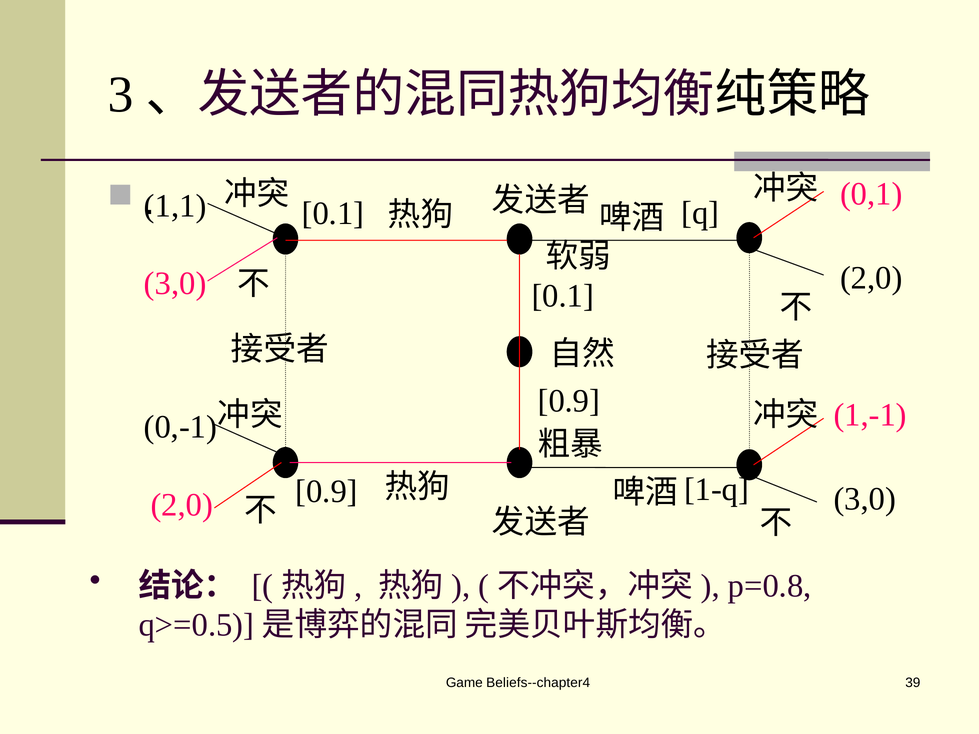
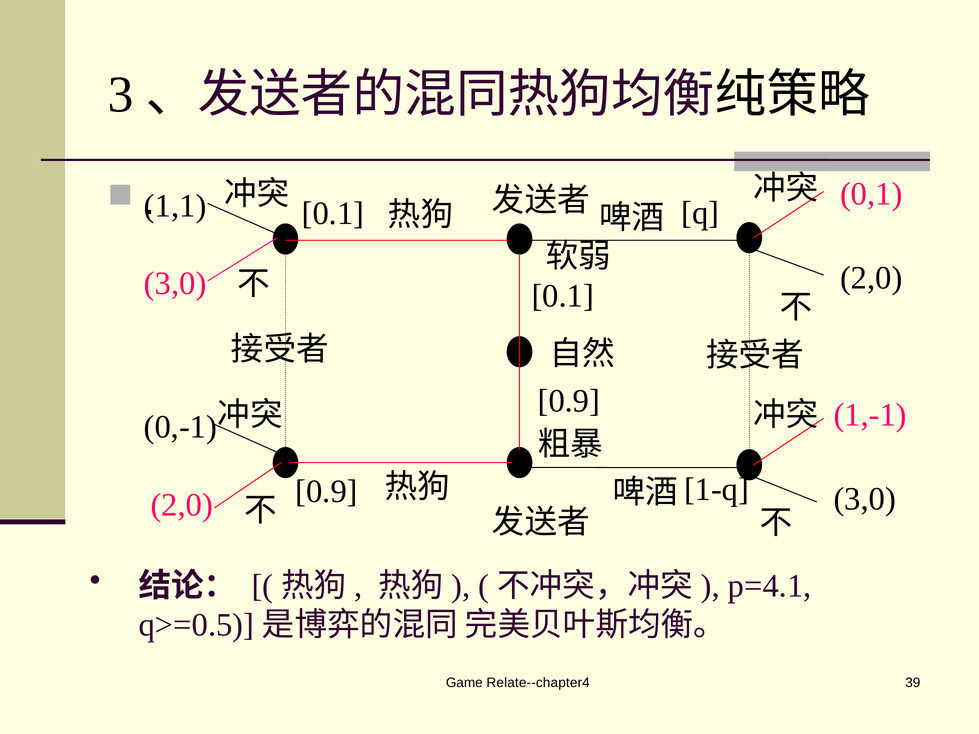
p=0.8: p=0.8 -> p=4.1 (770, 586)
Beliefs--chapter4: Beliefs--chapter4 -> Relate--chapter4 (538, 683)
